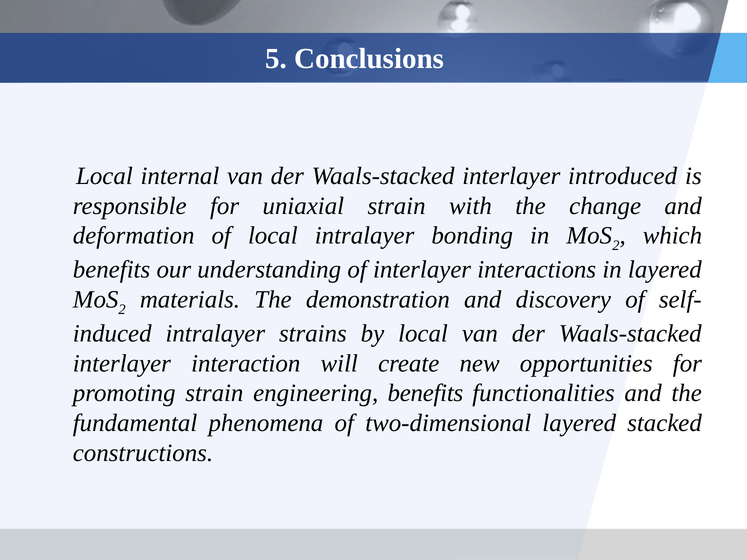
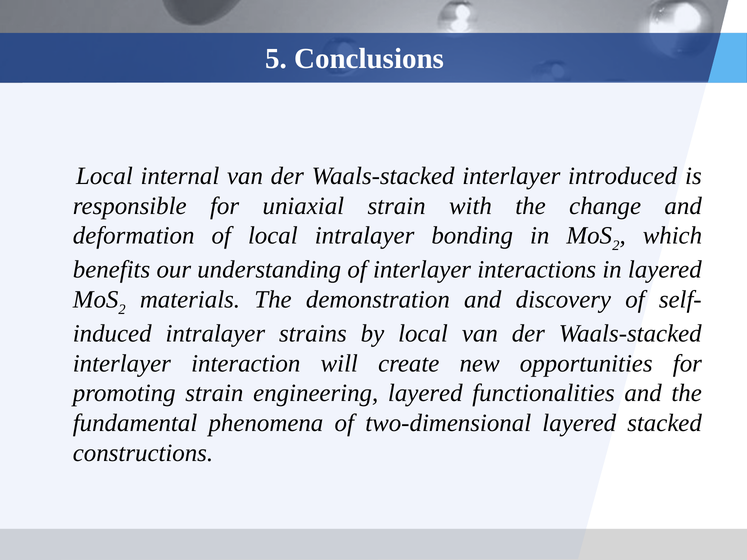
engineering benefits: benefits -> layered (425, 393)
